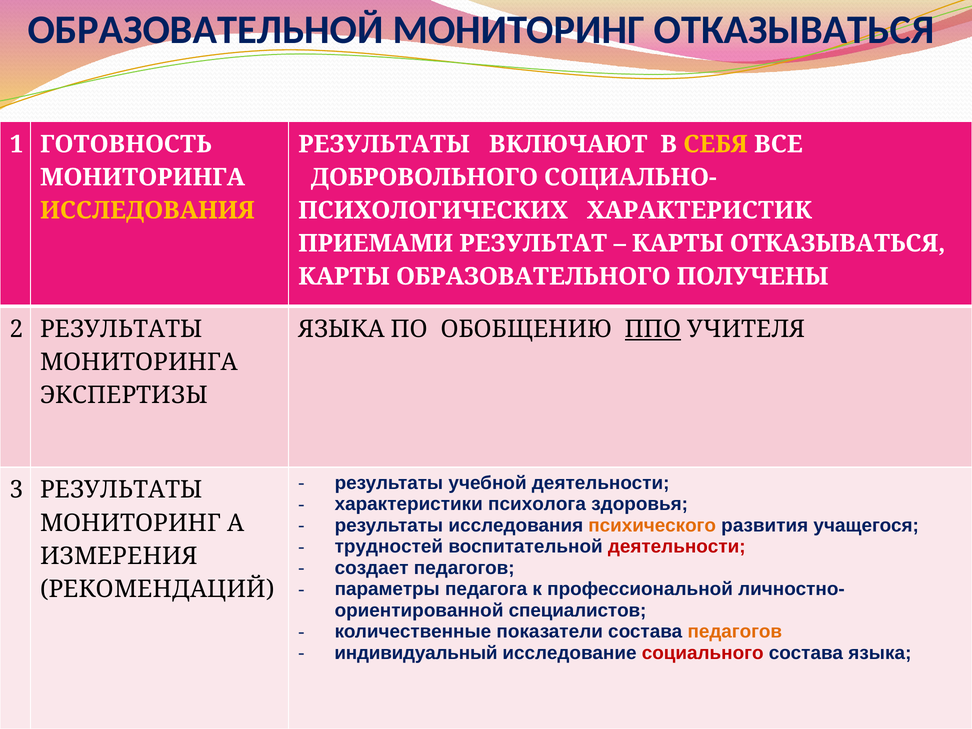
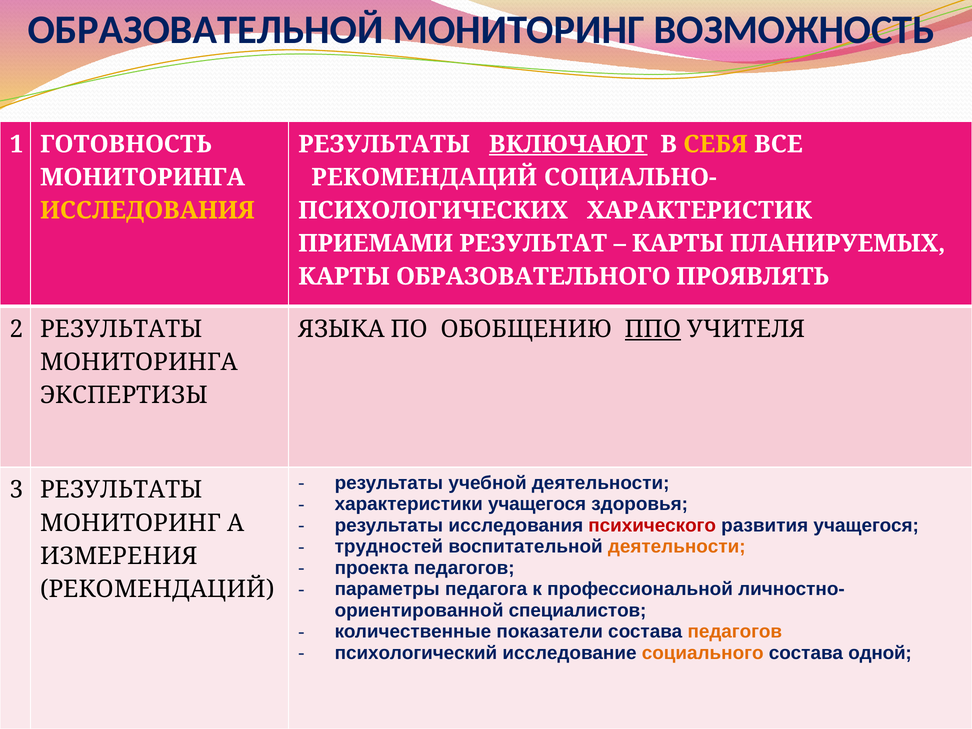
МОНИТОРИНГ ОТКАЗЫВАТЬСЯ: ОТКАЗЫВАТЬСЯ -> ВОЗМОЖНОСТЬ (794, 30)
ВКЛЮЧАЮТ underline: none -> present (568, 144)
ДОБРОВОЛЬНОГО: ДОБРОВОЛЬНОГО -> РЕКОМЕНДАЦИЙ (424, 177)
КАРТЫ ОТКАЗЫВАТЬСЯ: ОТКАЗЫВАТЬСЯ -> ПЛАНИРУЕМЫХ (838, 243)
ПОЛУЧЕНЫ: ПОЛУЧЕНЫ -> ПРОЯВЛЯТЬ (753, 277)
характеристики психолога: психолога -> учащегося (537, 504)
психического colour: orange -> red (652, 525)
деятельности colour: red -> orange (677, 547)
создает: создает -> проекта (372, 568)
индивидуальный: индивидуальный -> психологический (416, 653)
социального colour: red -> orange (703, 653)
состава языка: языка -> одной (880, 653)
